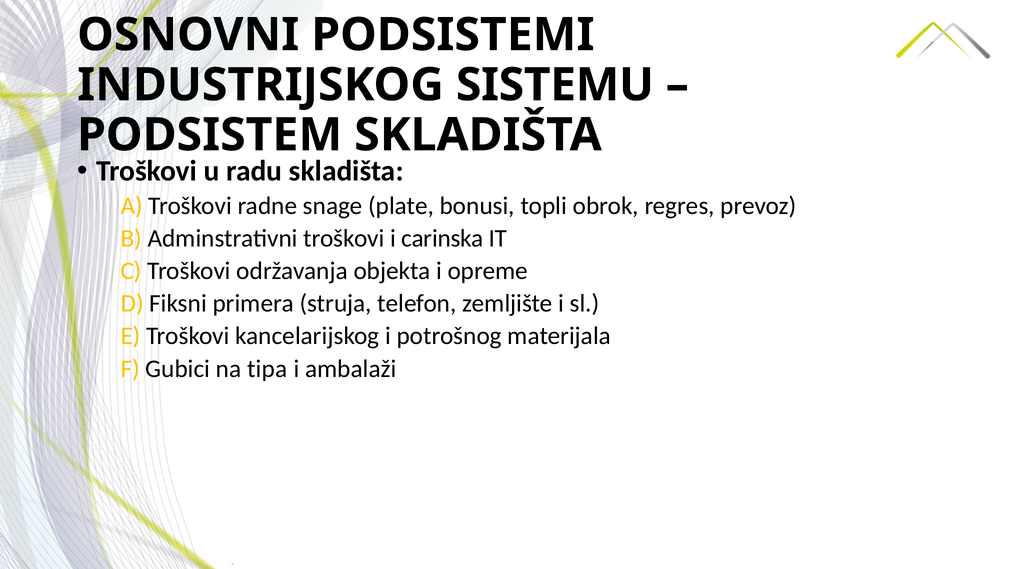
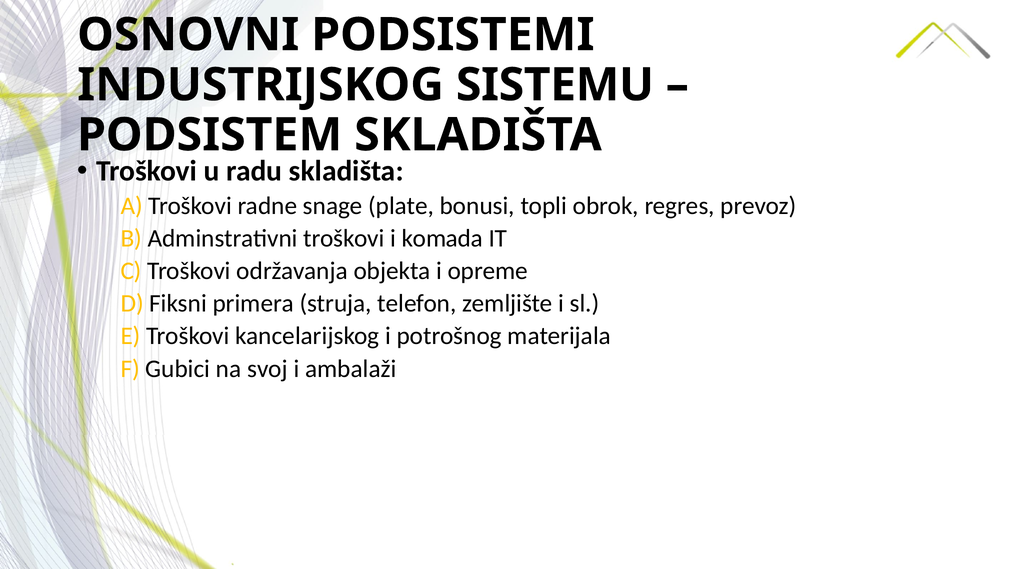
carinska: carinska -> komada (442, 239)
tipa: tipa -> svoj (267, 369)
